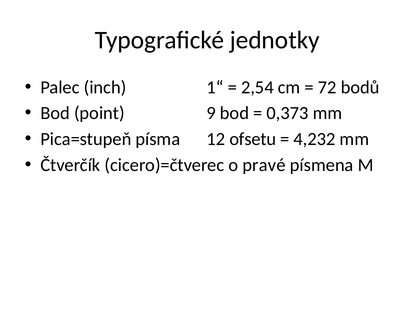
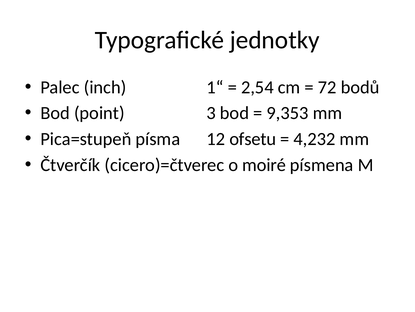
9: 9 -> 3 (211, 113)
0,373: 0,373 -> 9,353 (288, 113)
pravé: pravé -> moiré (264, 165)
